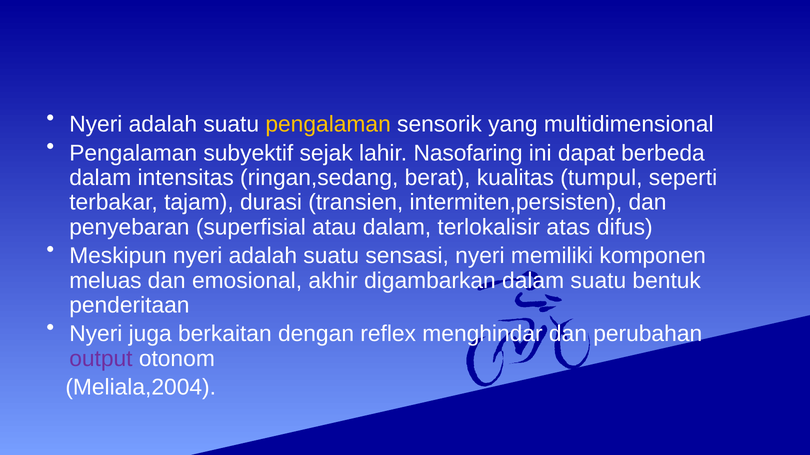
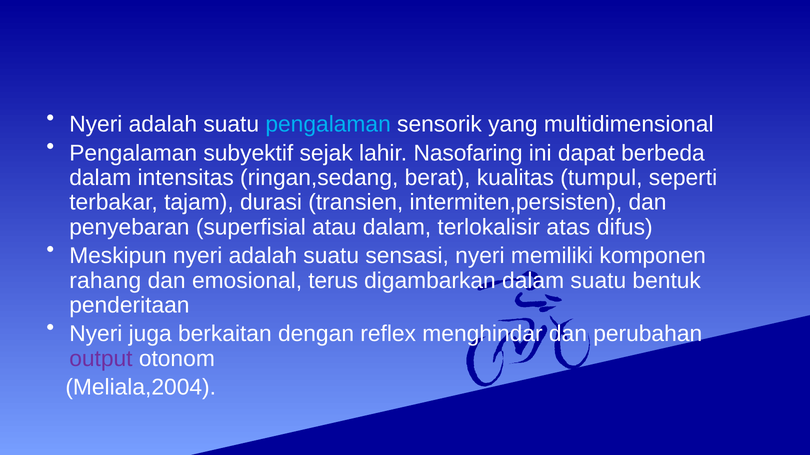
pengalaman colour: yellow -> light blue (328, 125)
meluas: meluas -> rahang (105, 281)
akhir: akhir -> terus (333, 281)
